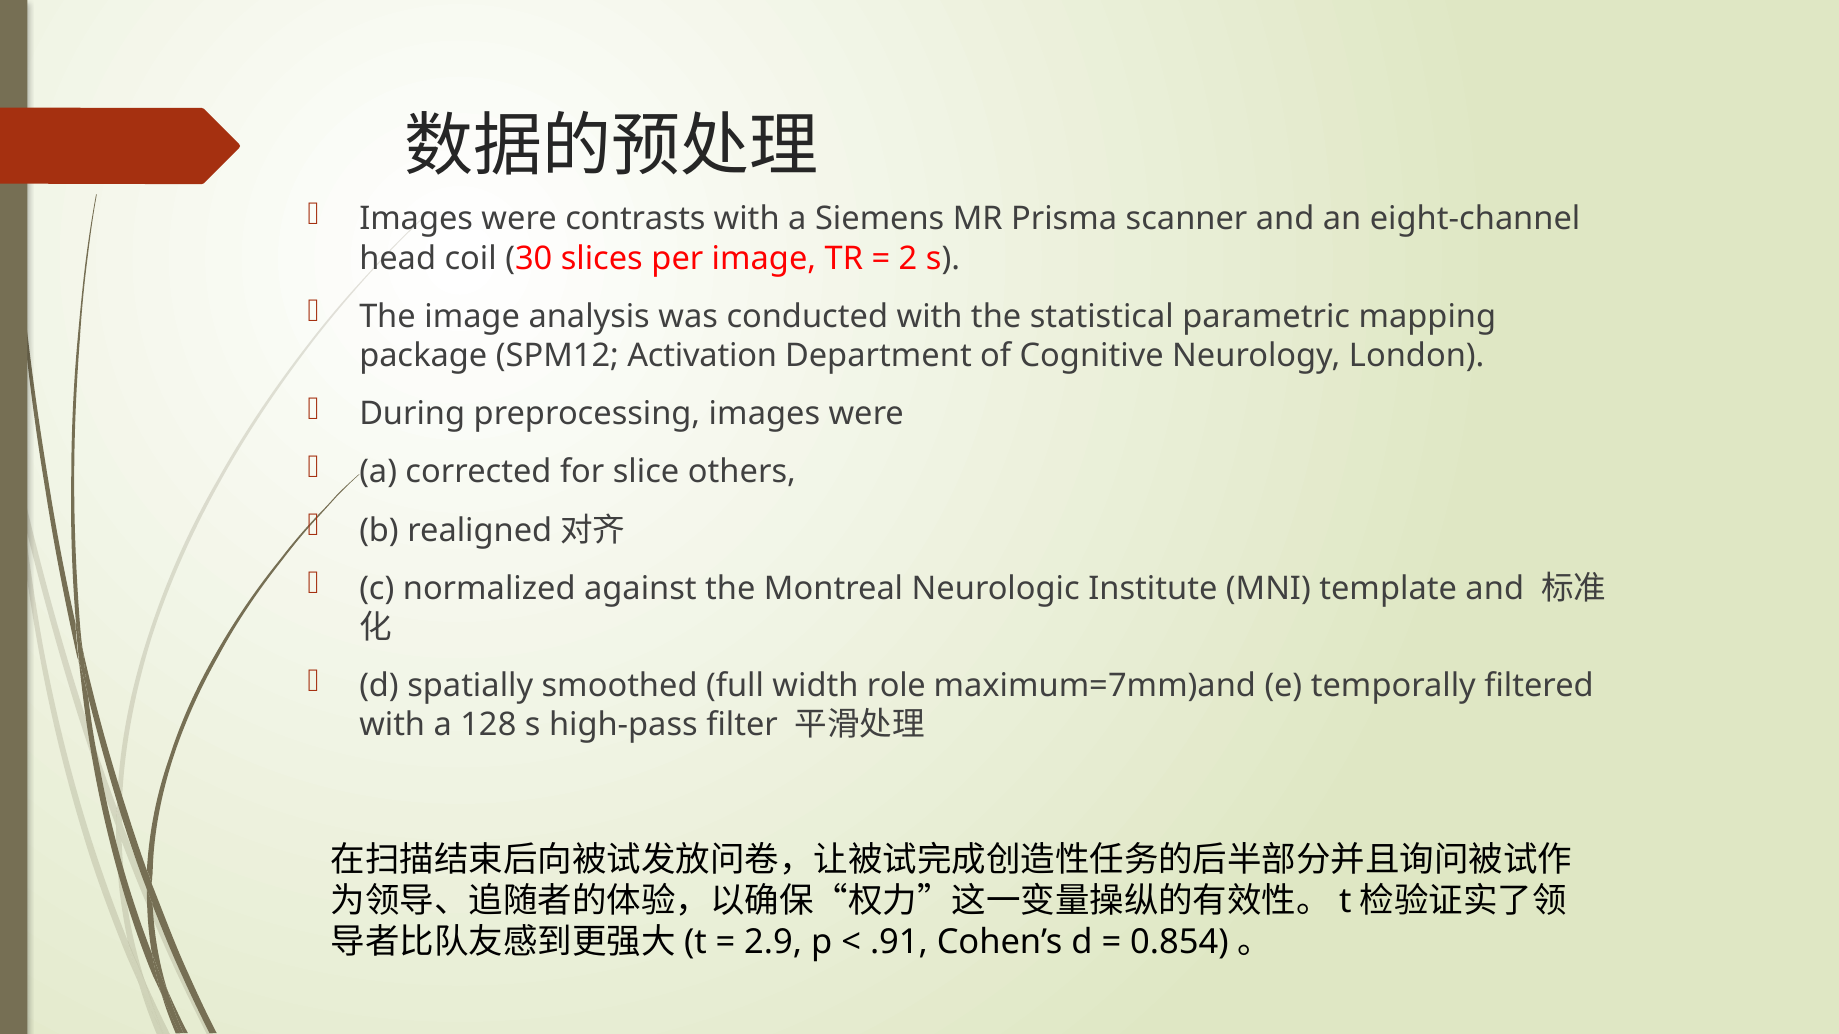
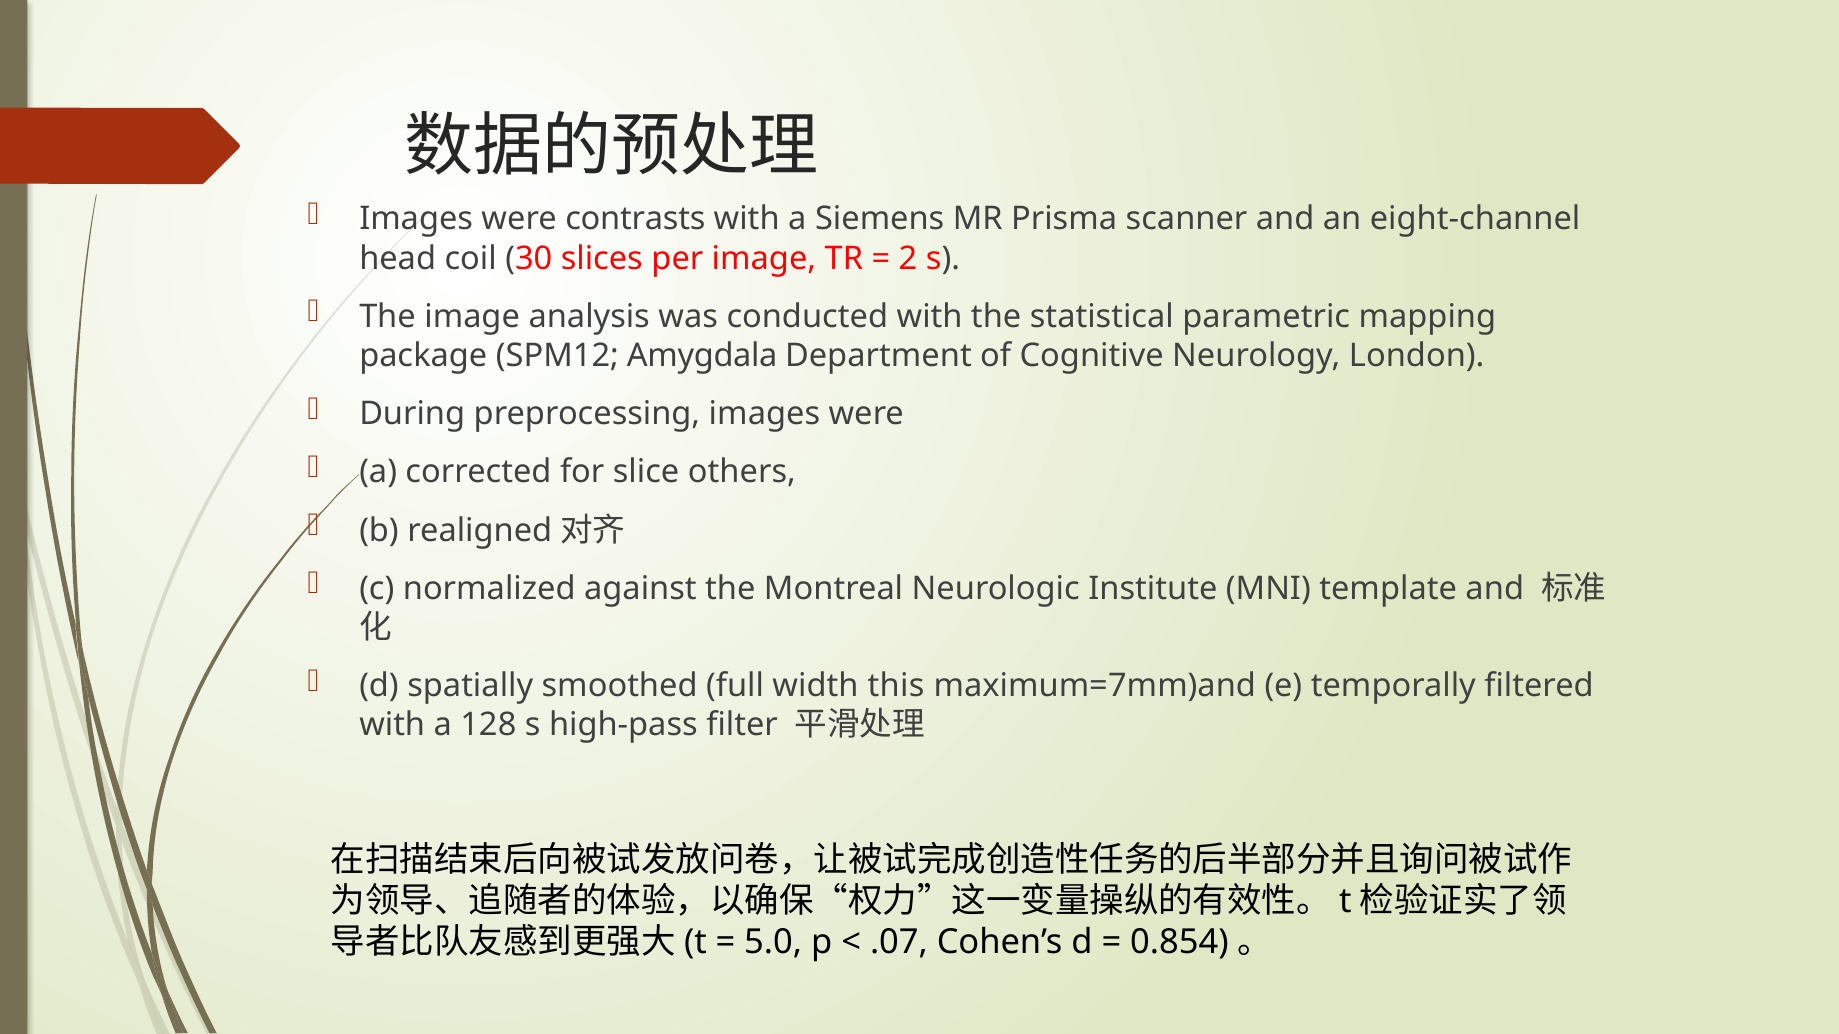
Activation: Activation -> Amygdala (702, 356)
role: role -> this (896, 686)
2.9: 2.9 -> 5.0 (773, 943)
.91: .91 -> .07 (899, 943)
